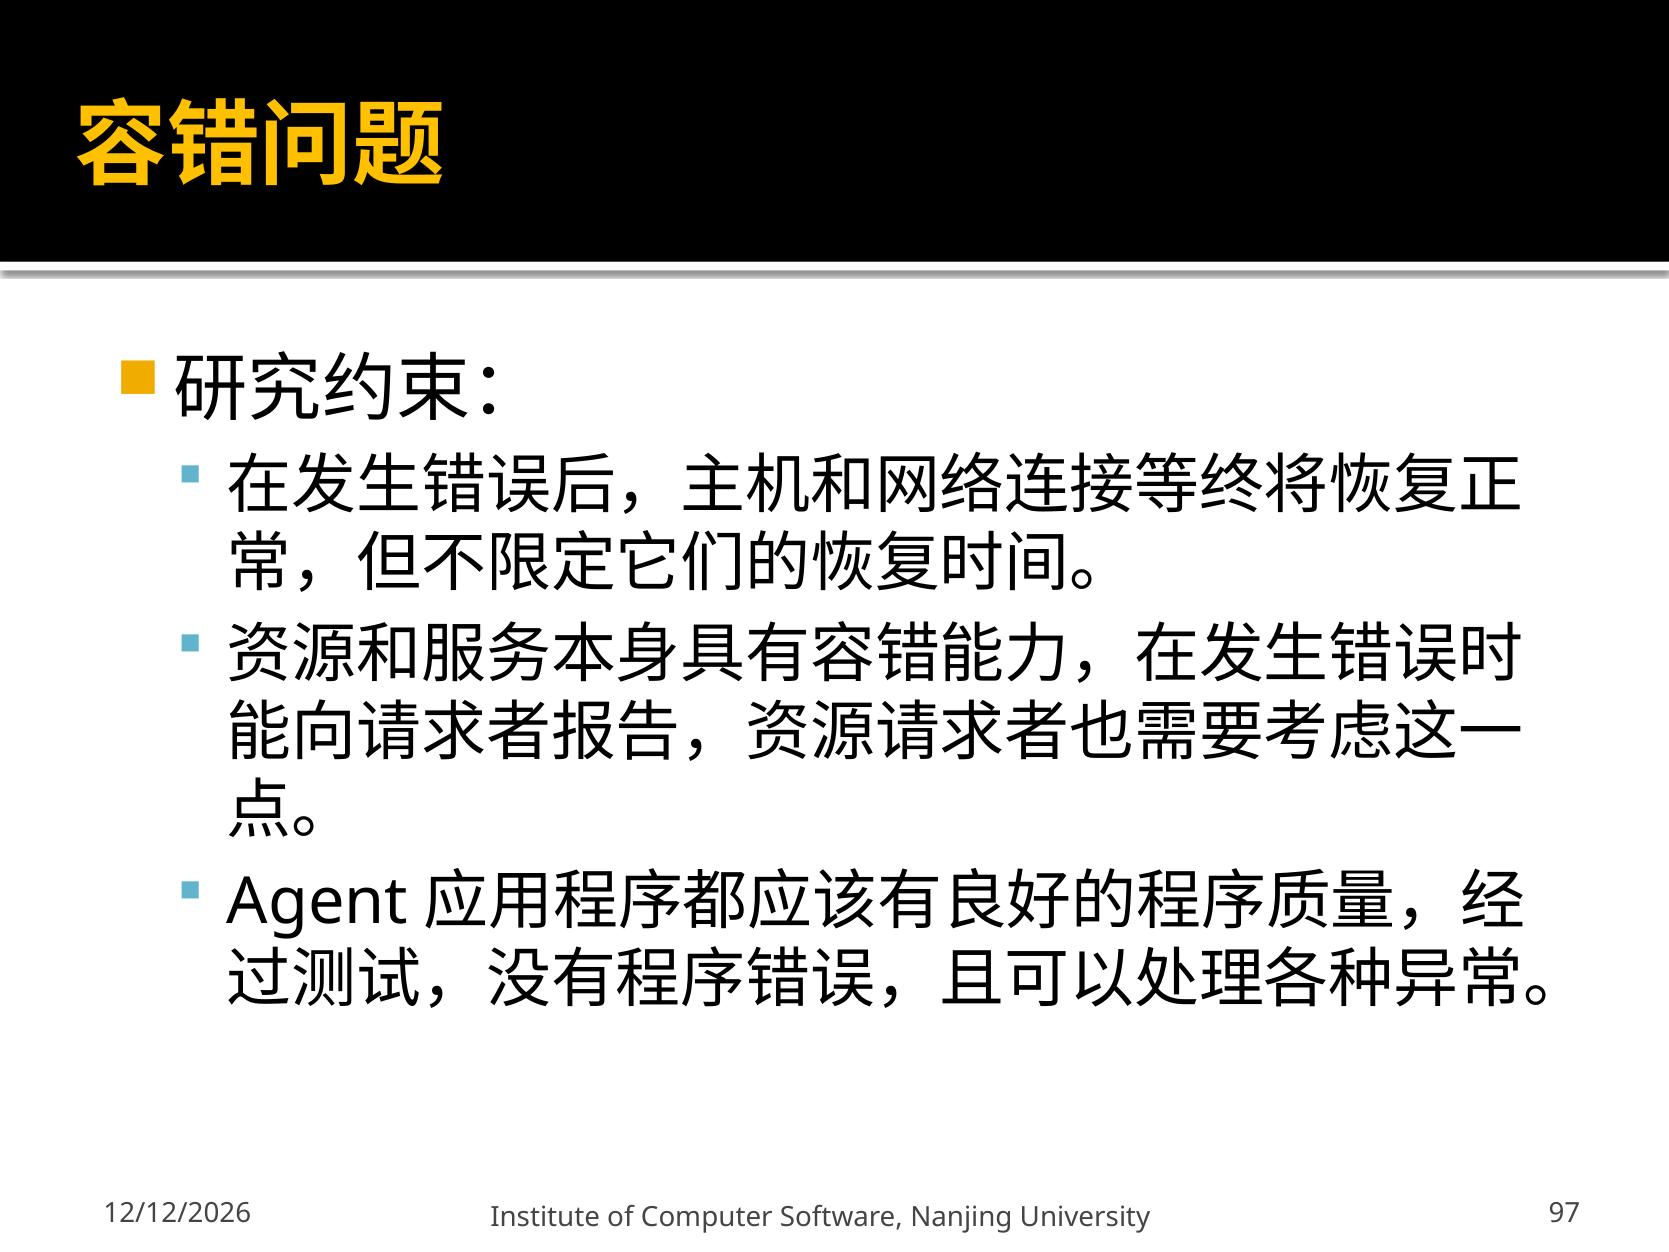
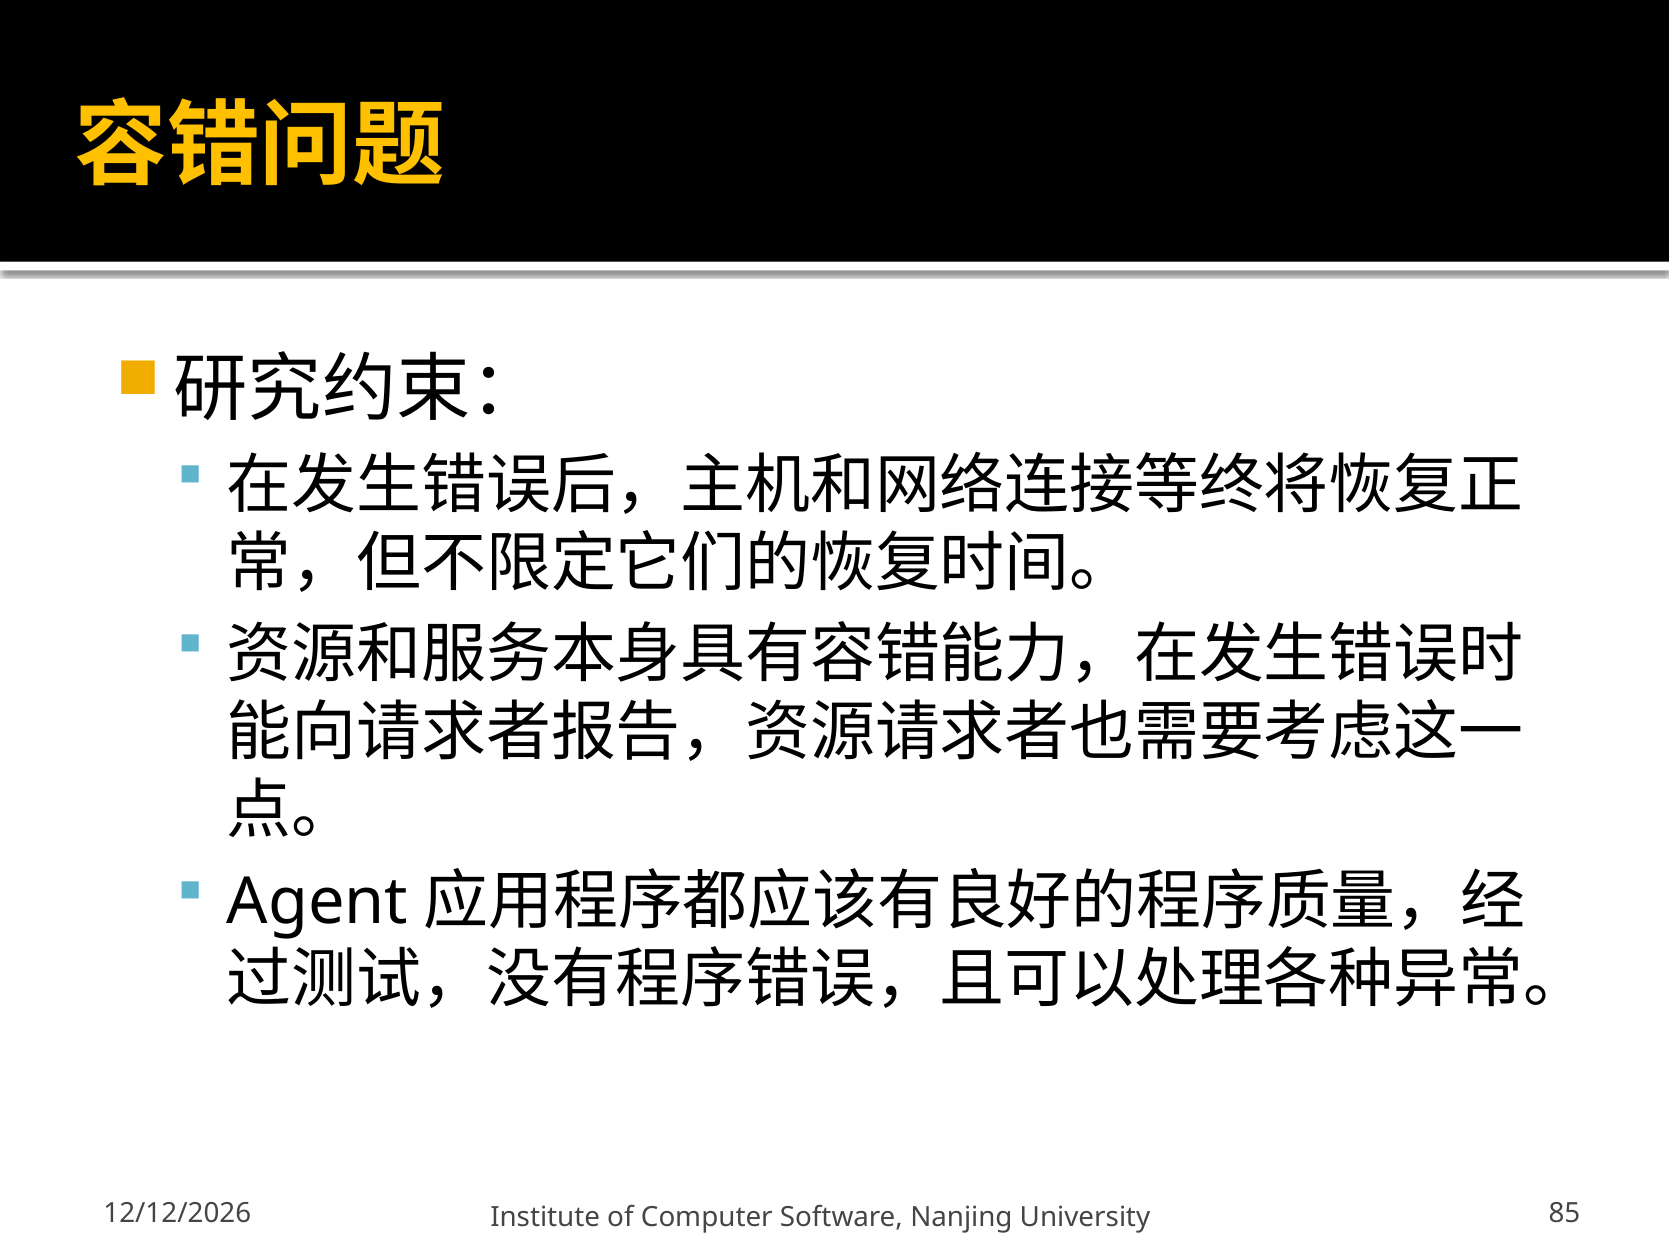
97: 97 -> 85 (1564, 1213)
